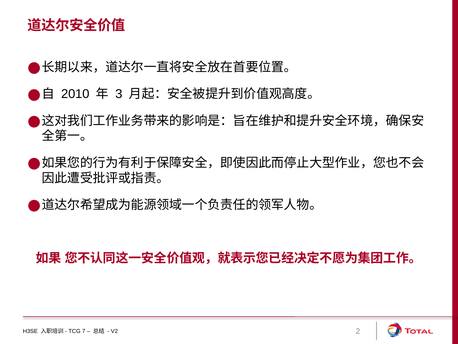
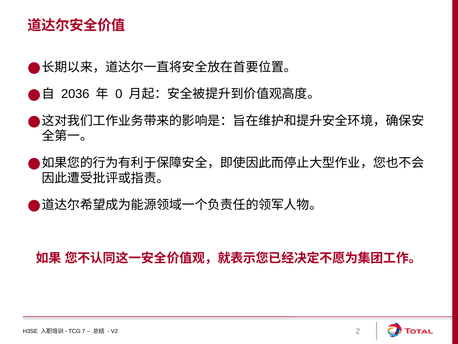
2010: 2010 -> 2036 (75, 94)
3: 3 -> 0 (119, 94)
